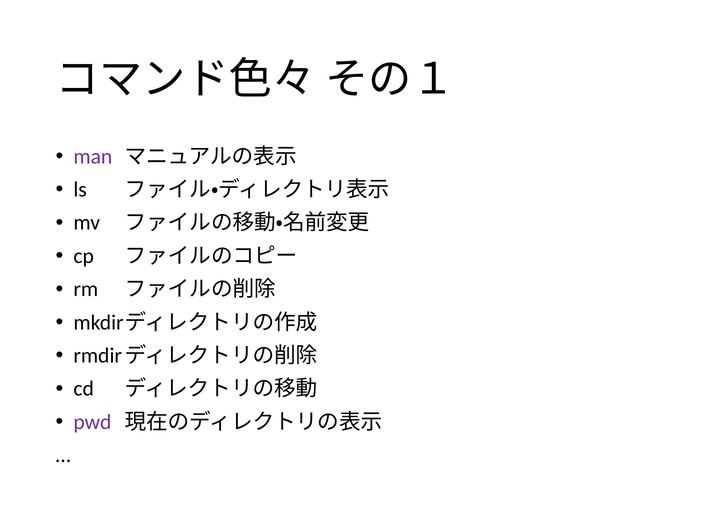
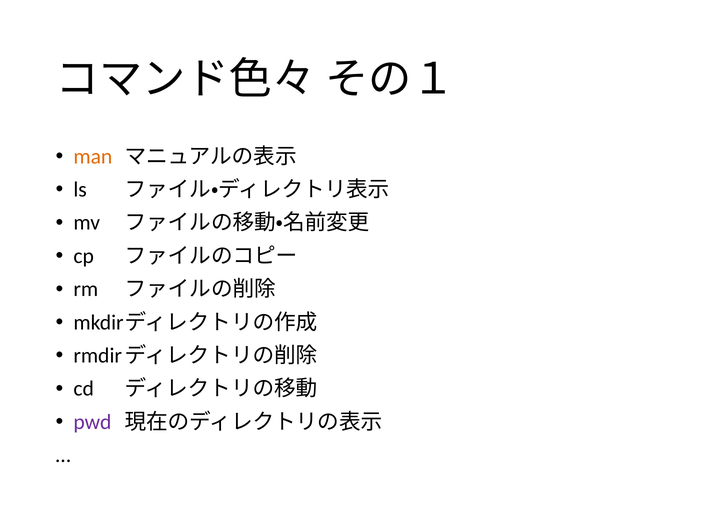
man colour: purple -> orange (93, 156)
